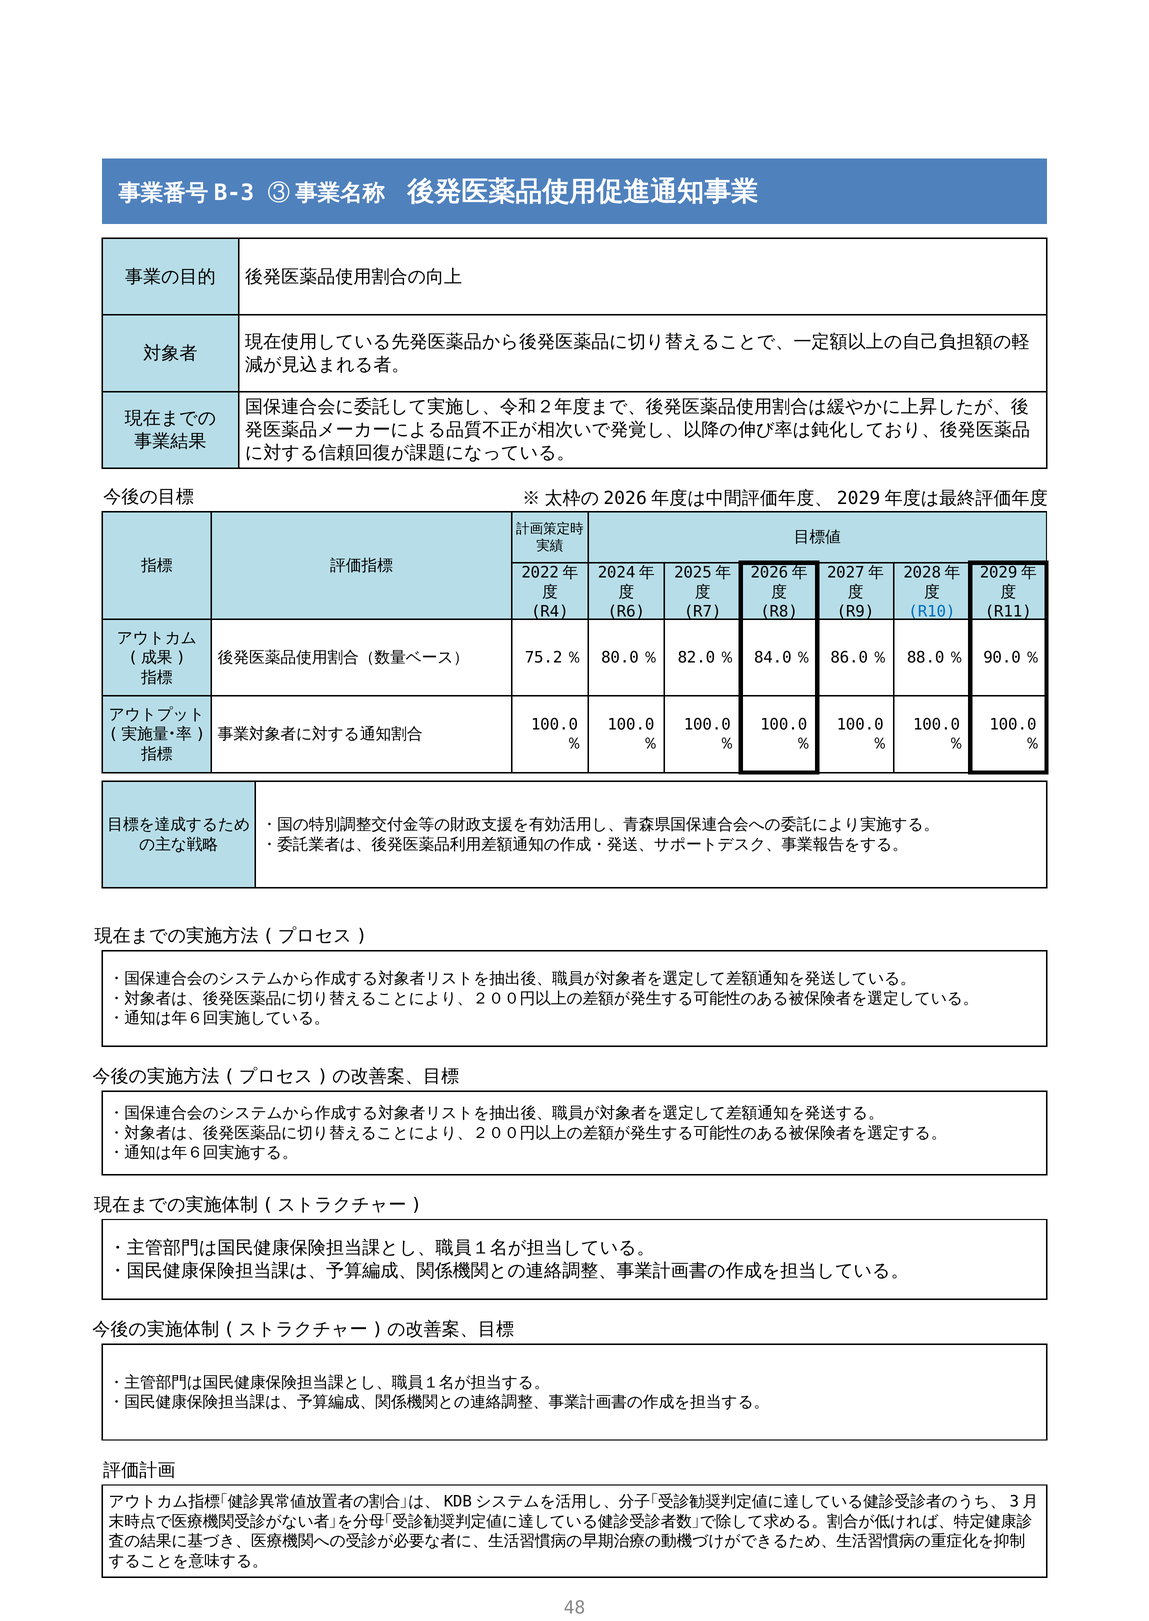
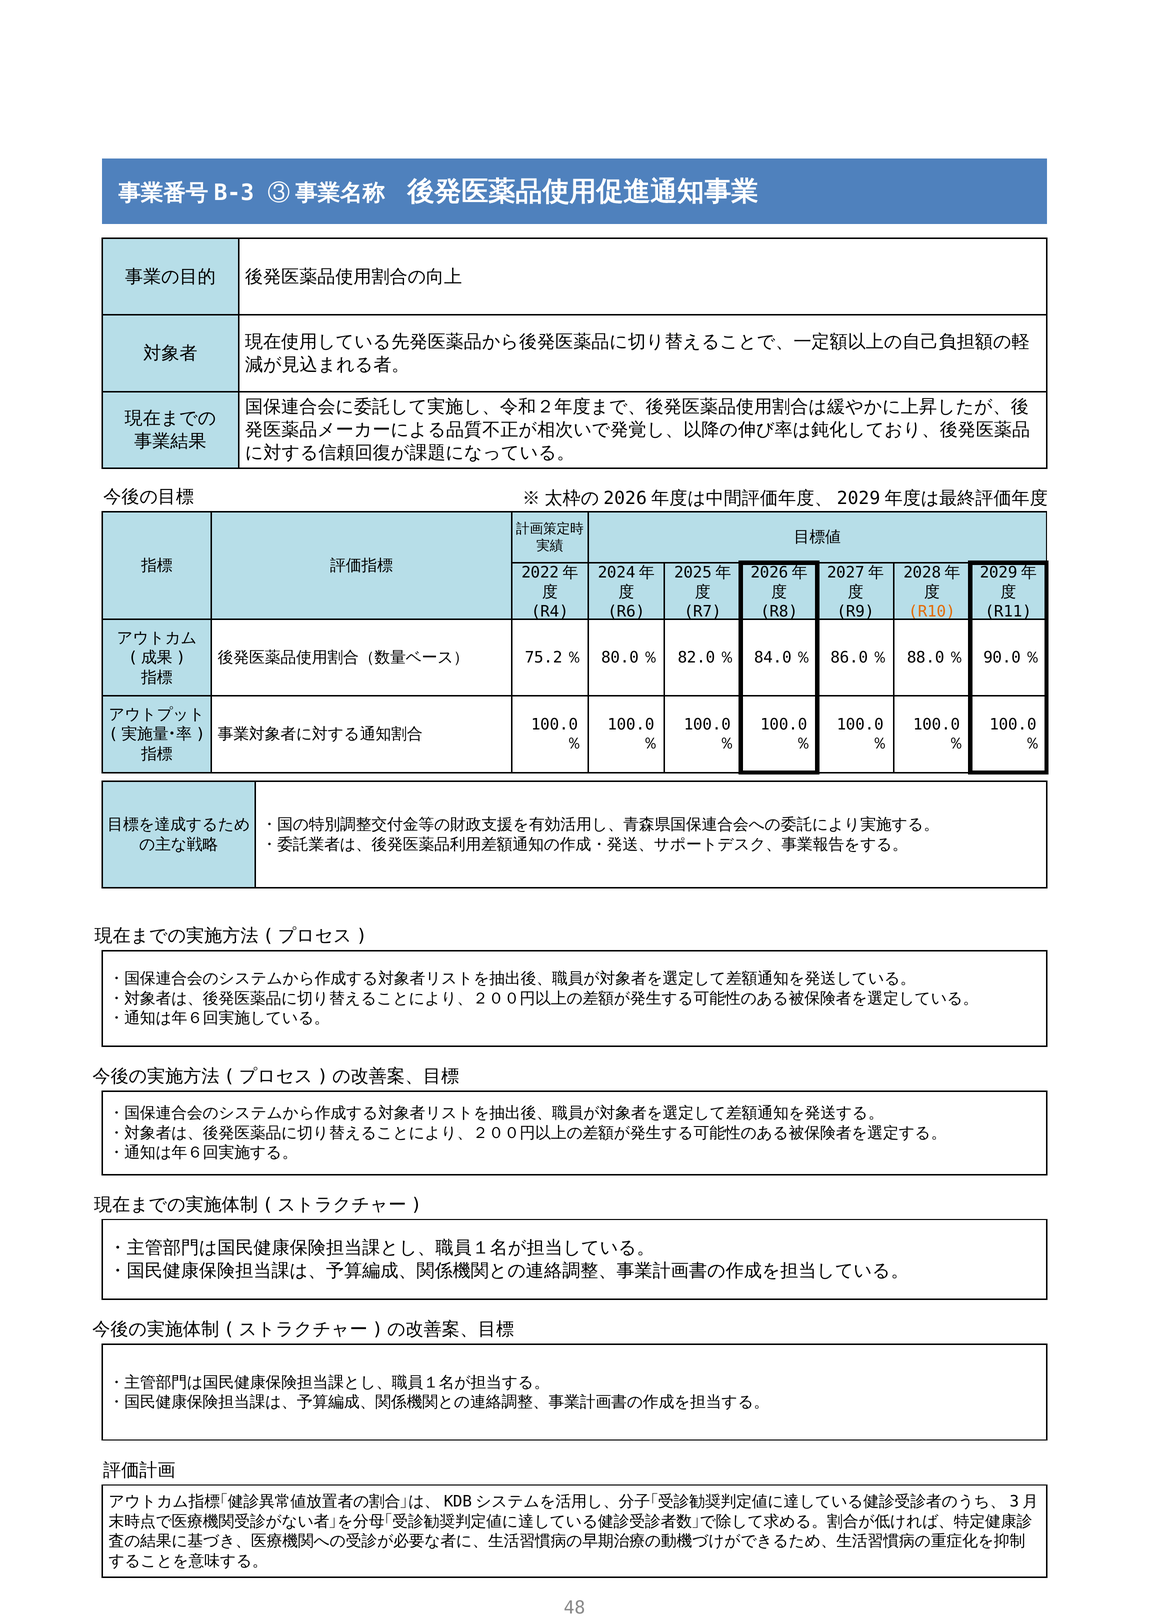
R10 colour: blue -> orange (932, 612)
